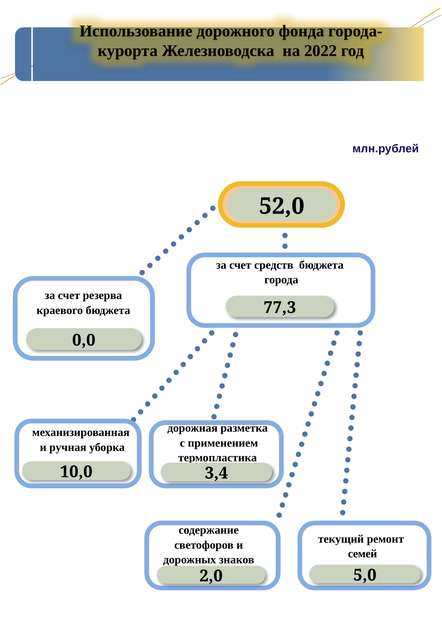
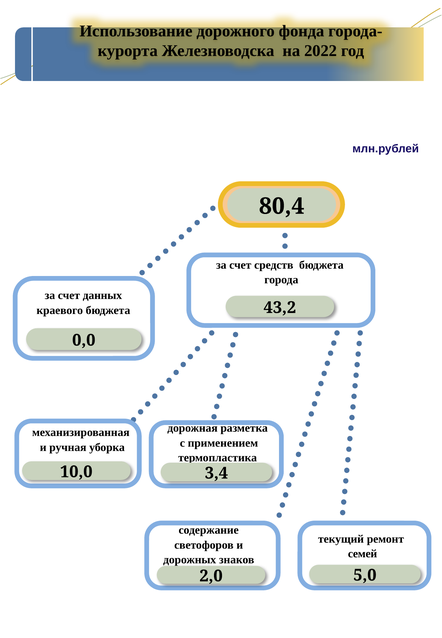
52,0: 52,0 -> 80,4 (282, 206)
резерва: резерва -> данных (102, 296)
77,3: 77,3 -> 43,2 (280, 308)
